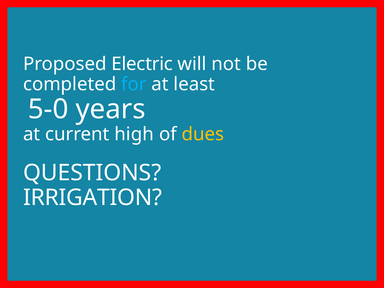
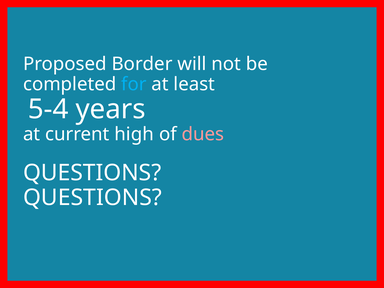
Electric: Electric -> Border (142, 64)
5-0: 5-0 -> 5-4 (48, 109)
dues colour: yellow -> pink (203, 134)
IRRIGATION: IRRIGATION -> QUESTIONS (92, 198)
